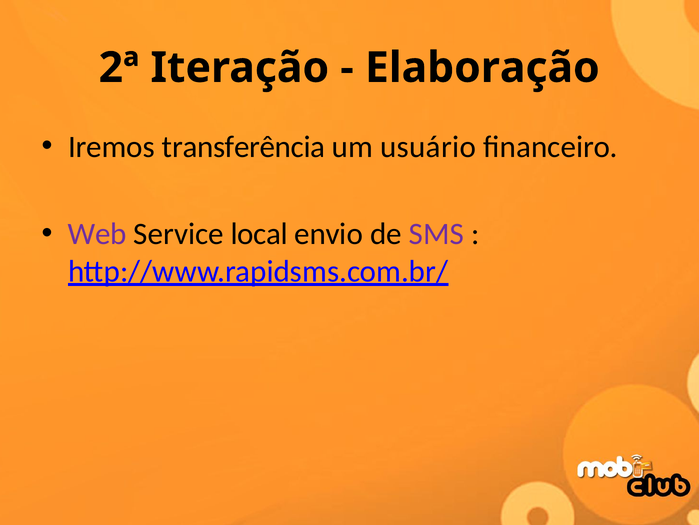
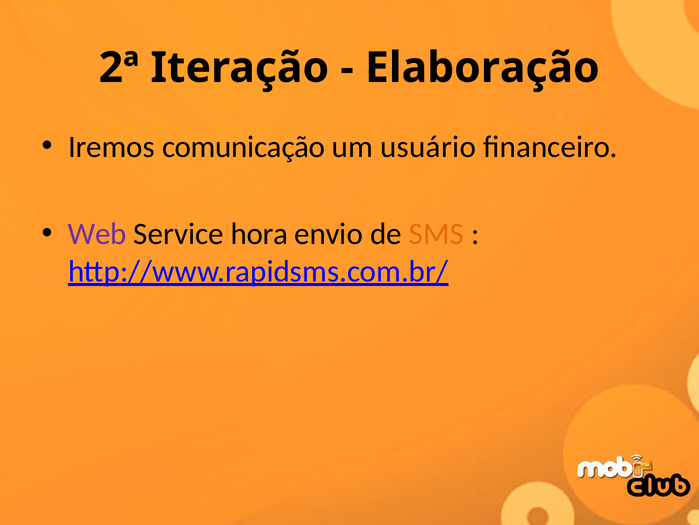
transferência: transferência -> comunicação (244, 147)
local: local -> hora (259, 234)
SMS colour: purple -> orange (436, 234)
